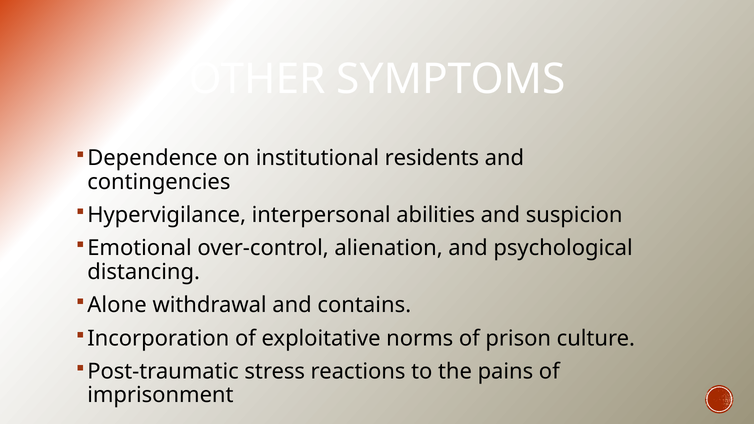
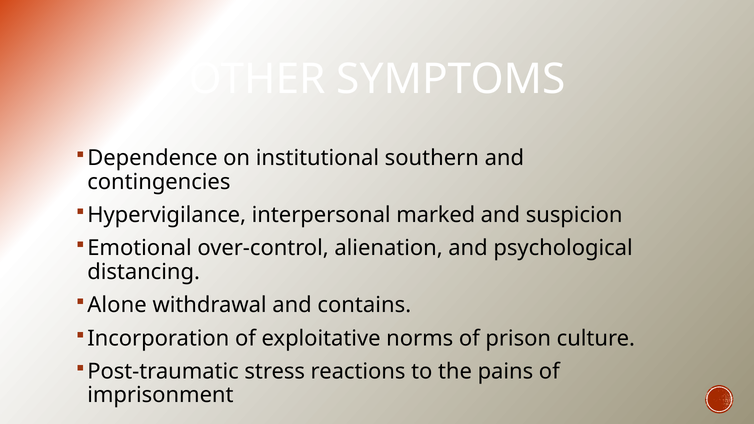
residents: residents -> southern (432, 158)
abilities: abilities -> marked (436, 215)
